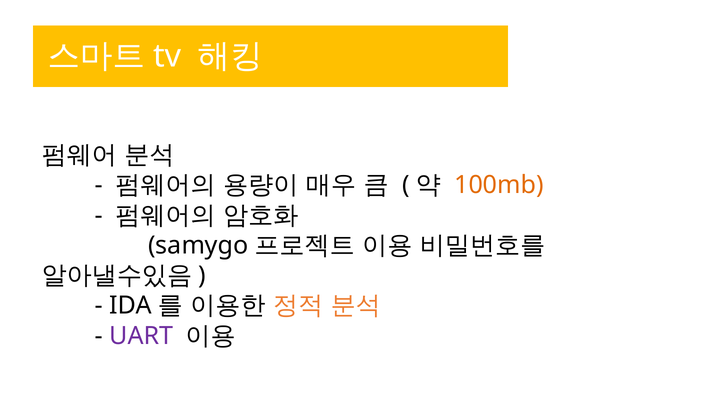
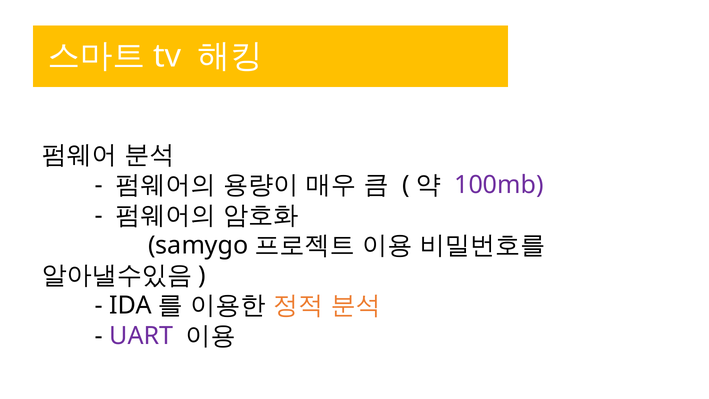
100mb colour: orange -> purple (499, 185)
